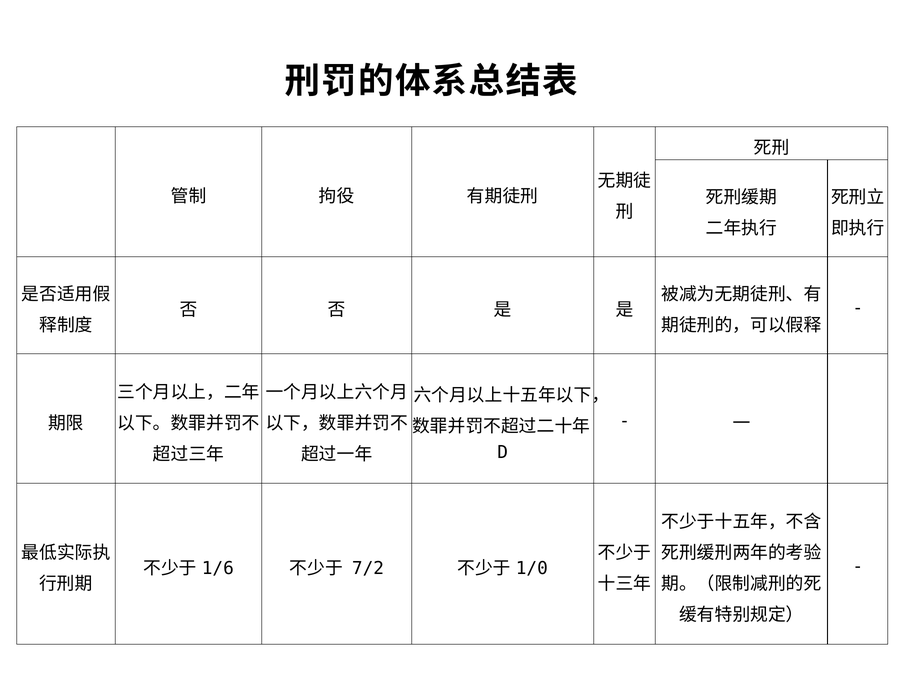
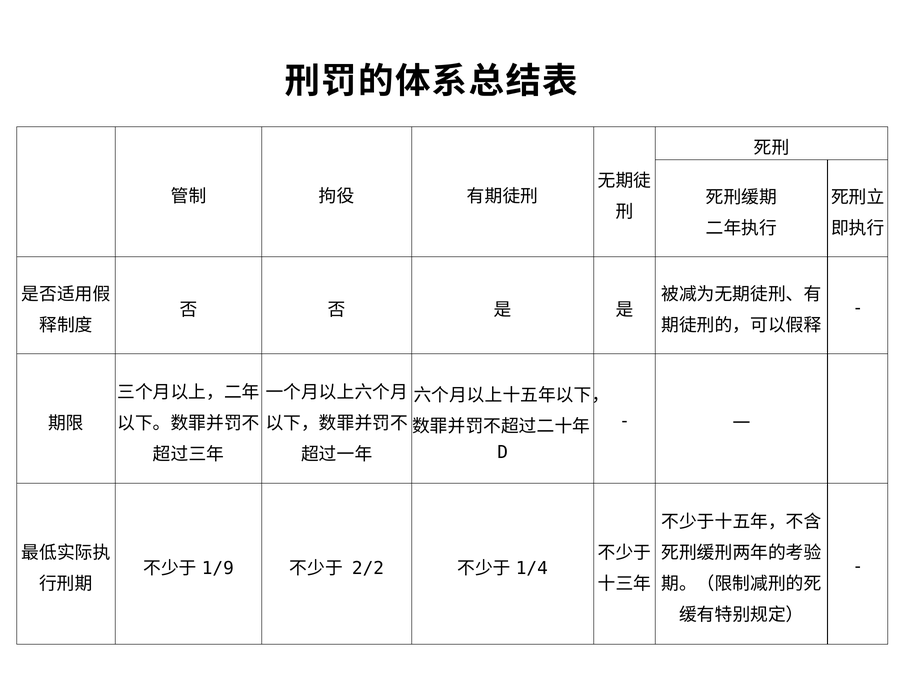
1/6: 1/6 -> 1/9 (218, 568)
7/2: 7/2 -> 2/2 (368, 568)
1/0: 1/0 -> 1/4 (532, 568)
